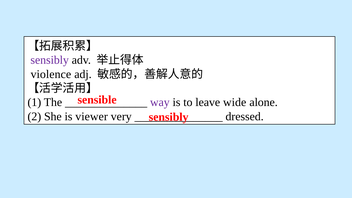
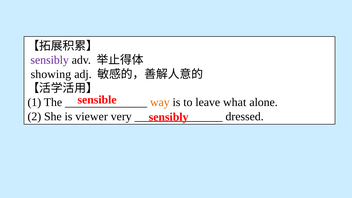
violence: violence -> showing (51, 74)
way colour: purple -> orange (160, 102)
wide: wide -> what (235, 102)
